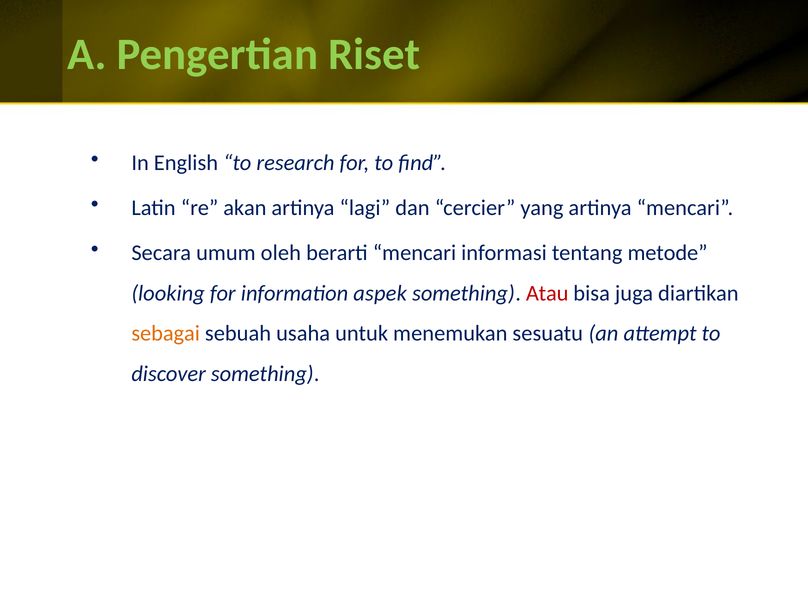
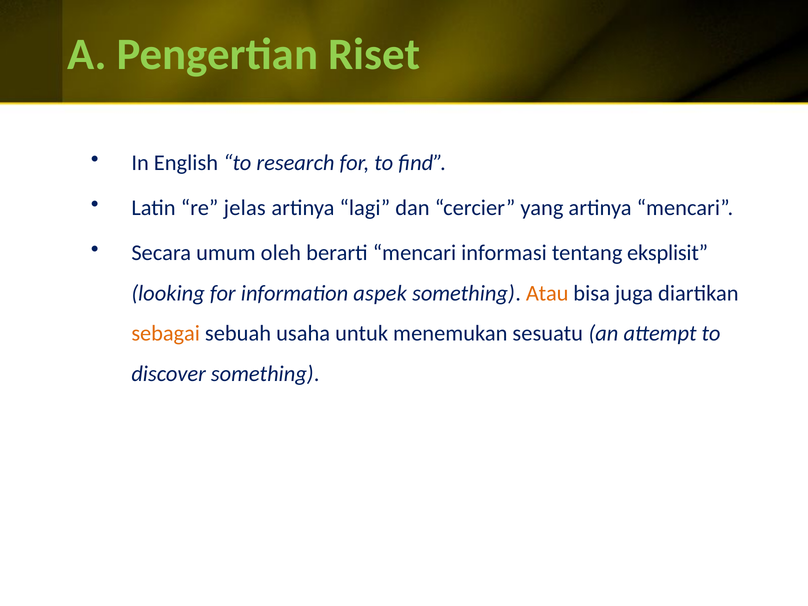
akan: akan -> jelas (245, 208)
metode: metode -> eksplisit (668, 253)
Atau colour: red -> orange (547, 293)
